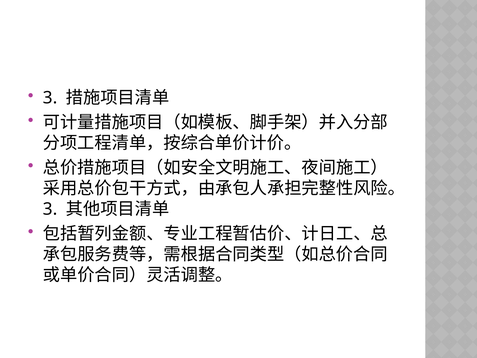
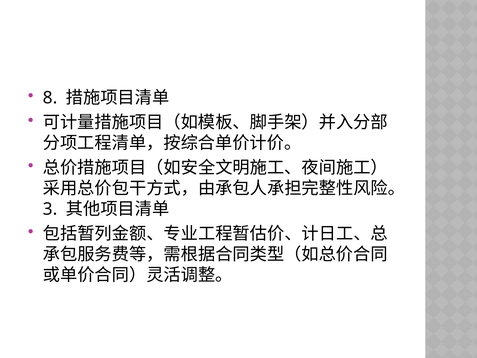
3: 3 -> 8 (50, 98)
